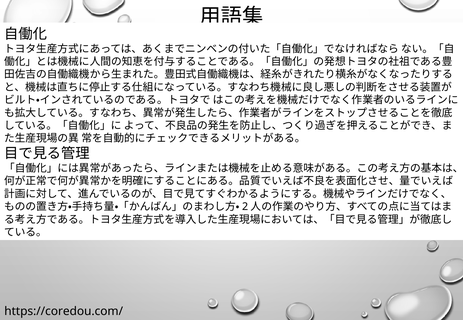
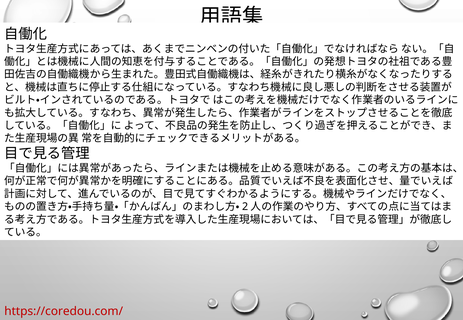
https://coredou.com/ colour: black -> red (64, 312)
